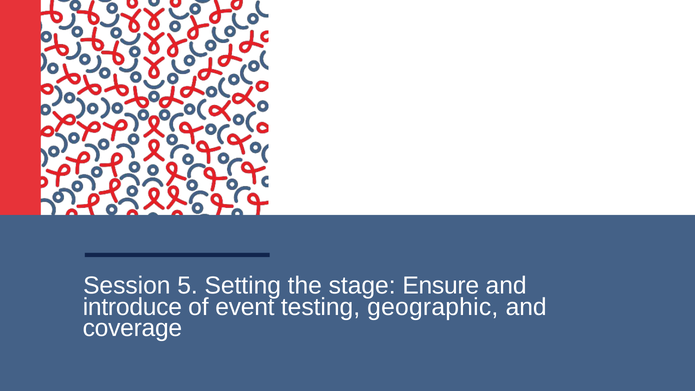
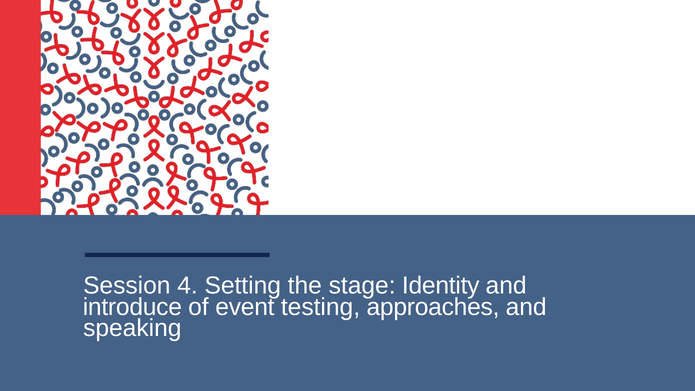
5: 5 -> 4 (188, 286)
Ensure: Ensure -> Identity (441, 286)
geographic: geographic -> approaches (433, 307)
coverage: coverage -> speaking (132, 328)
